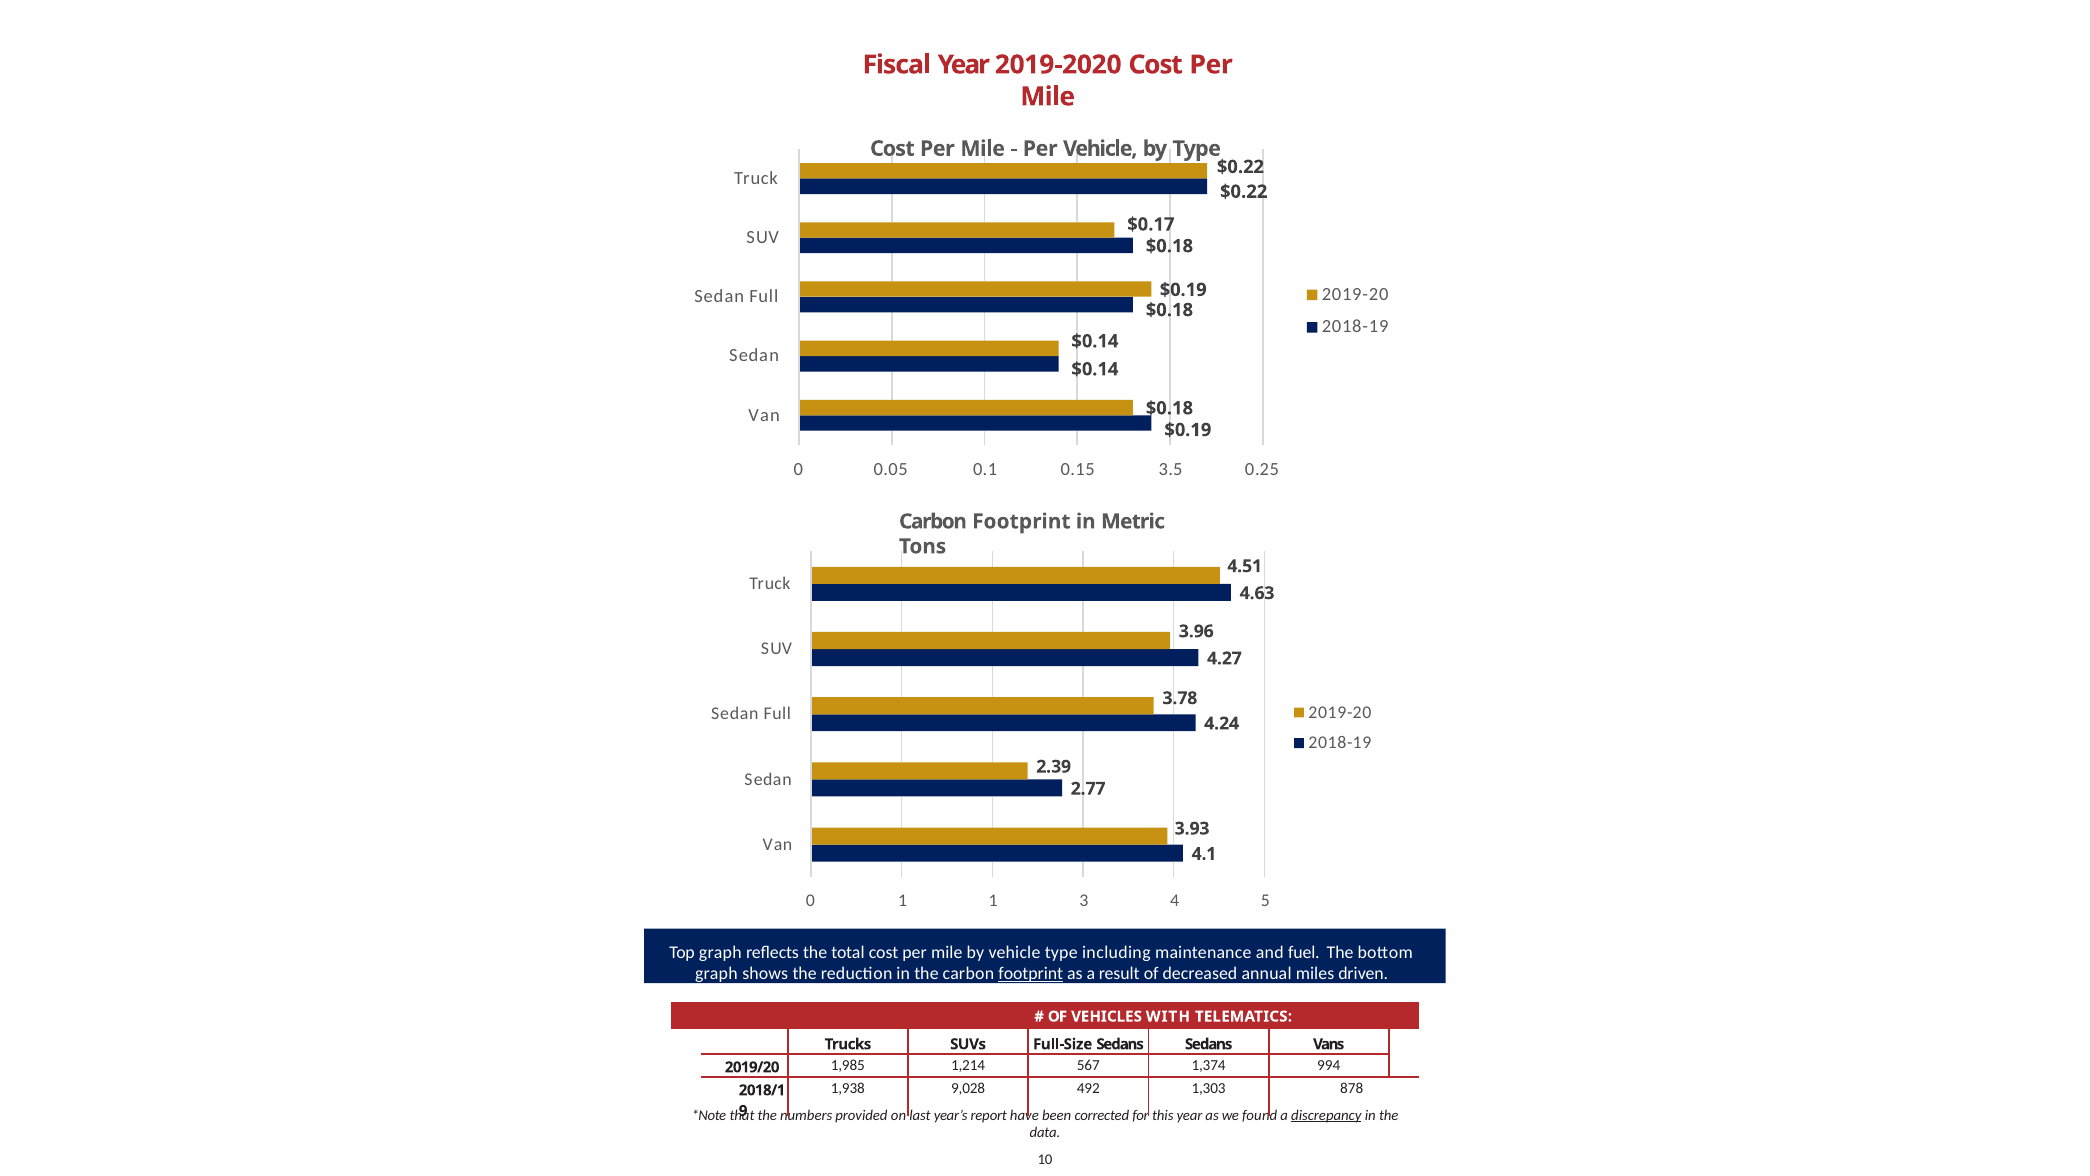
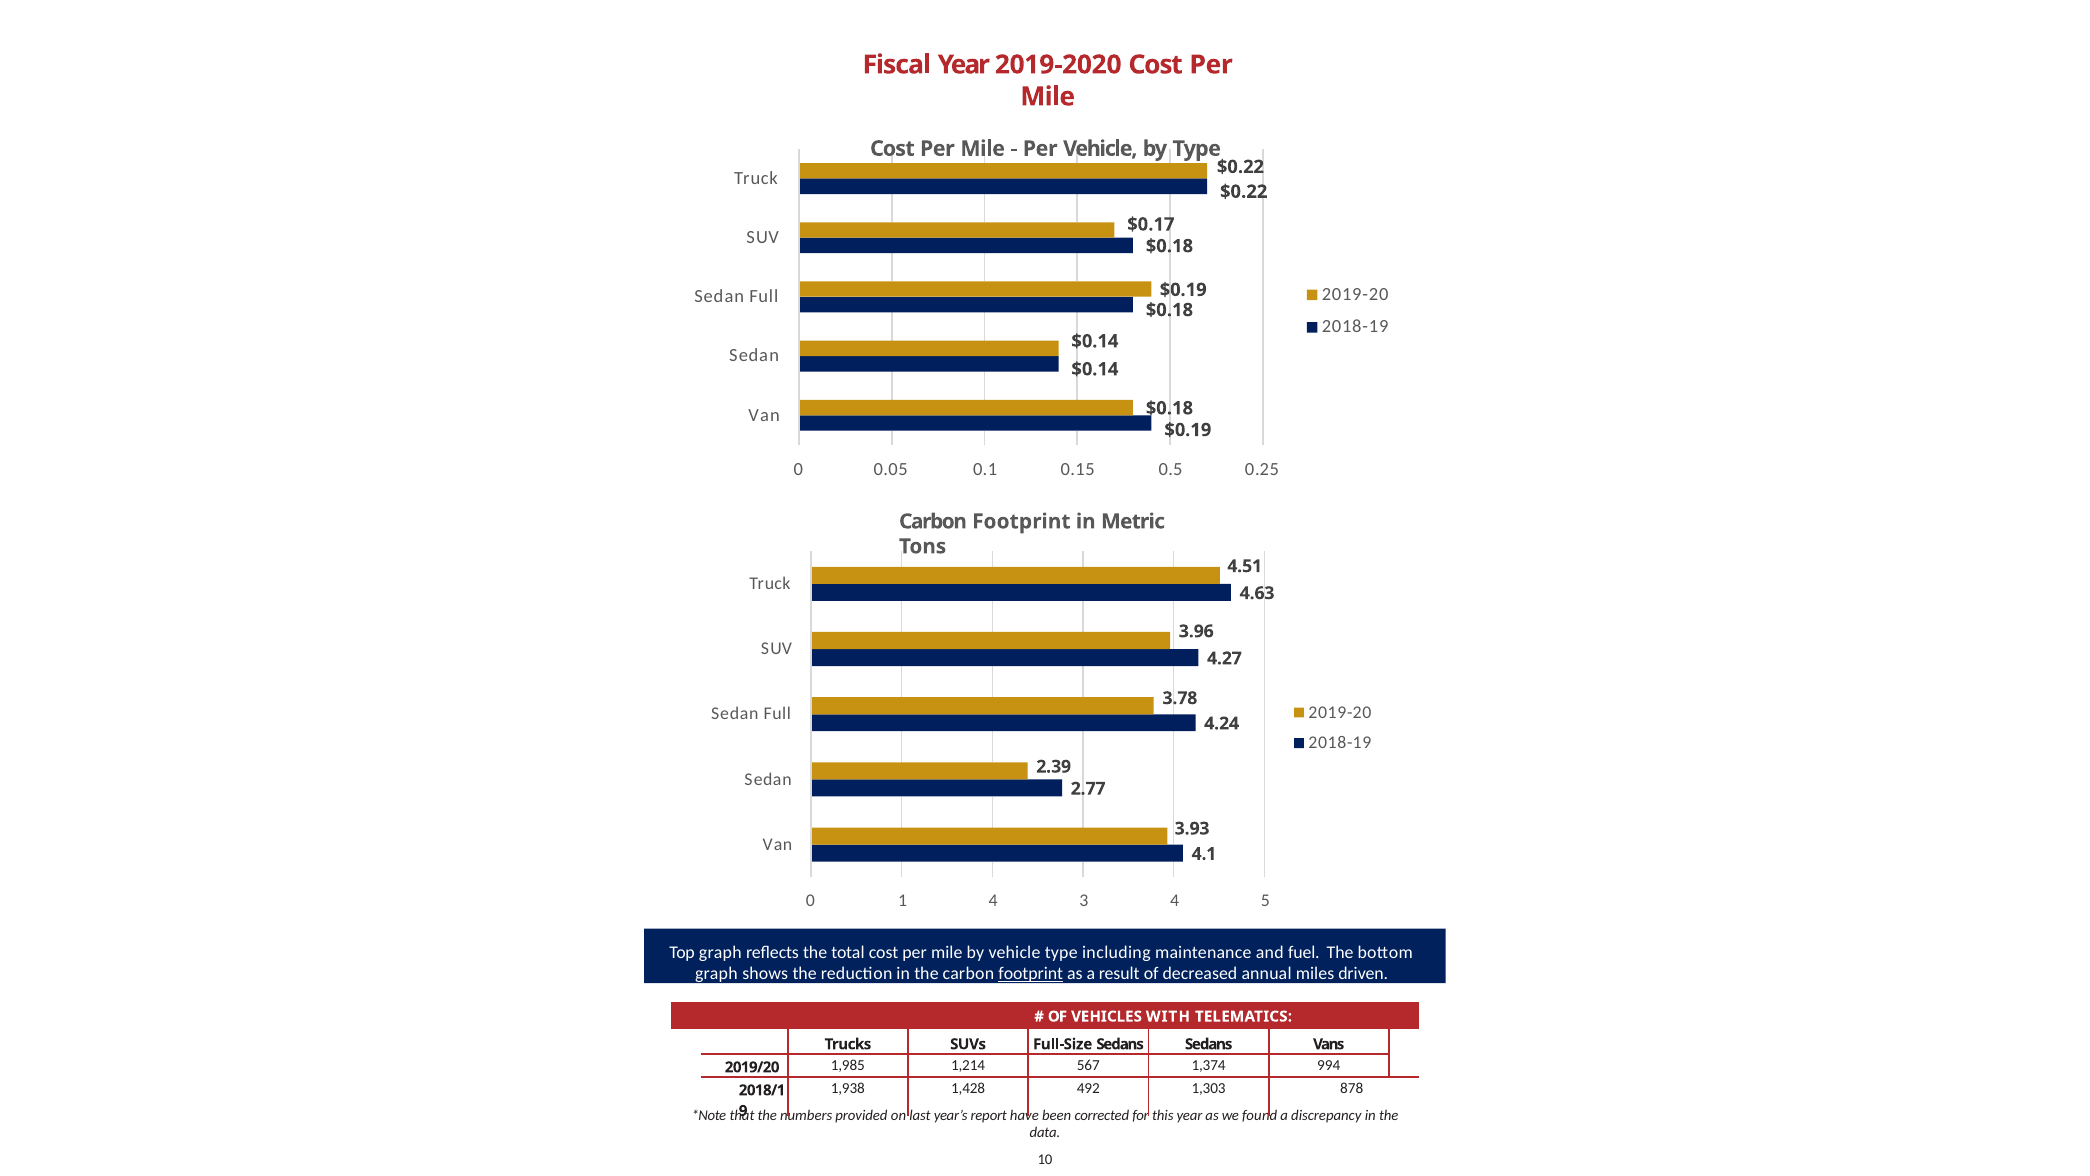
3.5: 3.5 -> 0.5 (1171, 469)
1 1: 1 -> 4 (993, 901)
9,028: 9,028 -> 1,428 (968, 1088)
discrepancy underline: present -> none (1326, 1115)
